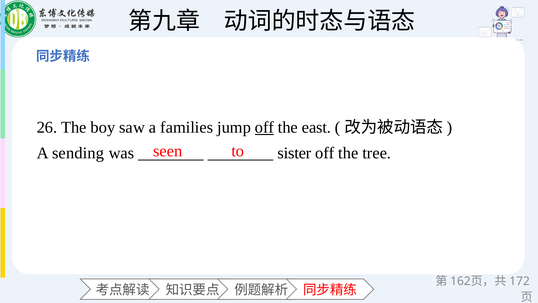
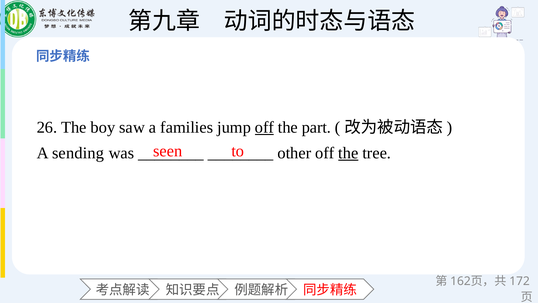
east: east -> part (316, 127)
sister: sister -> other (294, 153)
the underline: none -> present (348, 153)
